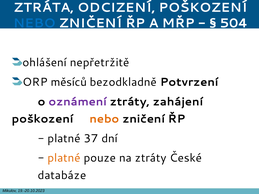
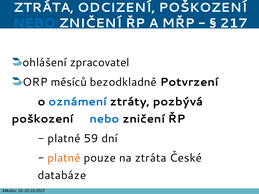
504: 504 -> 217 (234, 23)
nepřetržitě: nepřetržitě -> zpracovatel (100, 63)
oznámení colour: purple -> blue (78, 102)
zahájení: zahájení -> pozbývá (178, 102)
nebo colour: orange -> blue (104, 119)
37: 37 -> 59 (91, 139)
na ztráty: ztráty -> ztráta (151, 158)
